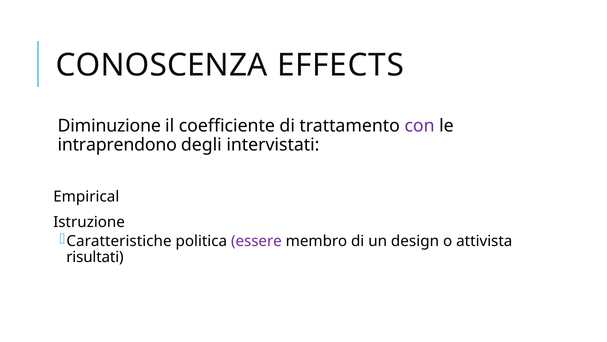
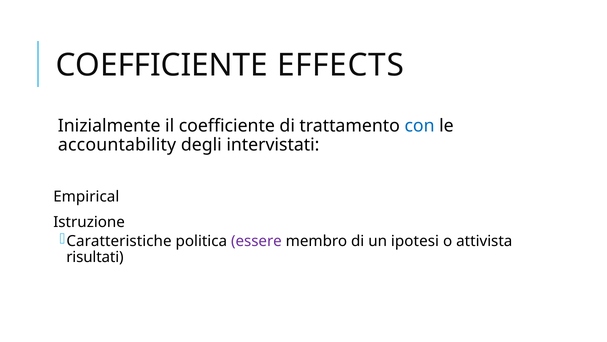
CONOSCENZA: CONOSCENZA -> COEFFICIENTE (162, 65)
Diminuzione: Diminuzione -> Inizialmente (109, 126)
con colour: purple -> blue (420, 126)
intraprendono: intraprendono -> accountability (117, 145)
design: design -> ipotesi (415, 241)
